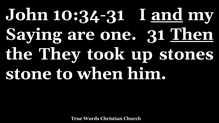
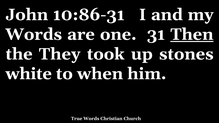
10:34-31: 10:34-31 -> 10:86-31 (89, 15)
and underline: present -> none (167, 15)
Saying: Saying -> Words (34, 34)
stone: stone -> white (29, 74)
